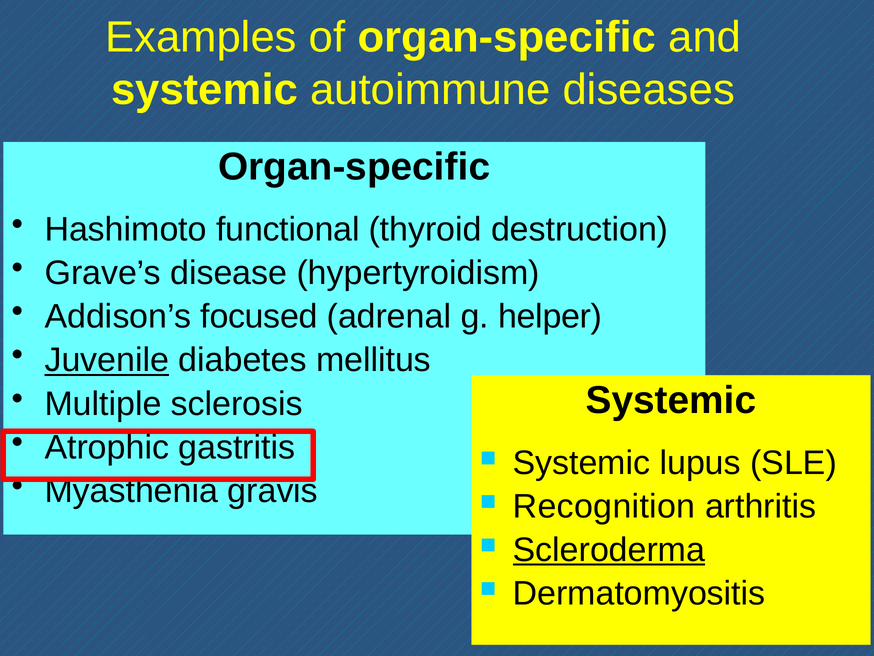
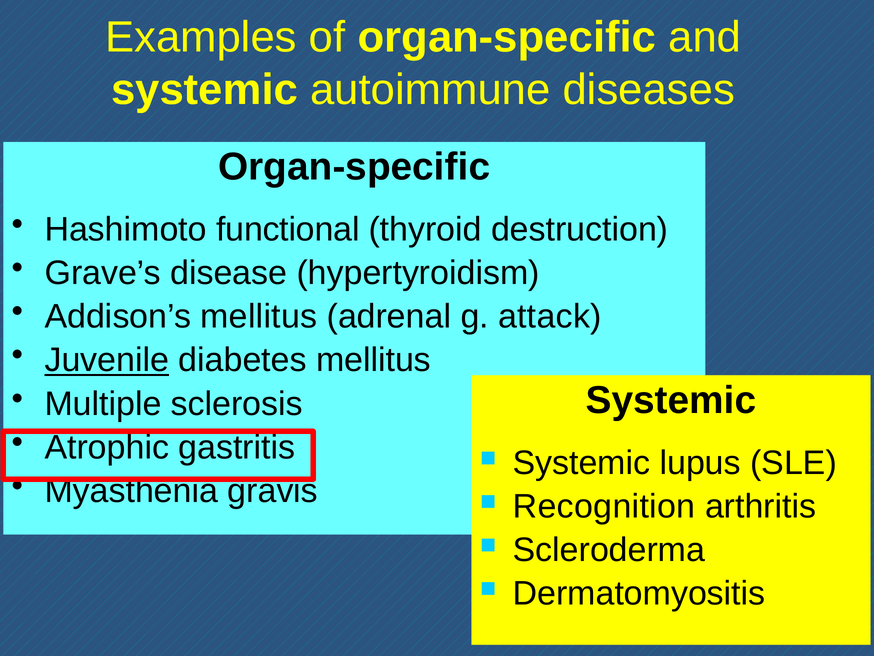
Addison’s focused: focused -> mellitus (259, 316)
helper: helper -> attack (550, 316)
Scleroderma underline: present -> none (609, 549)
